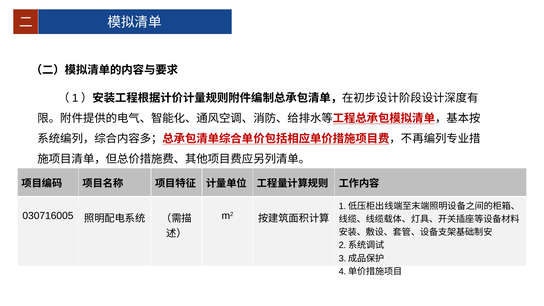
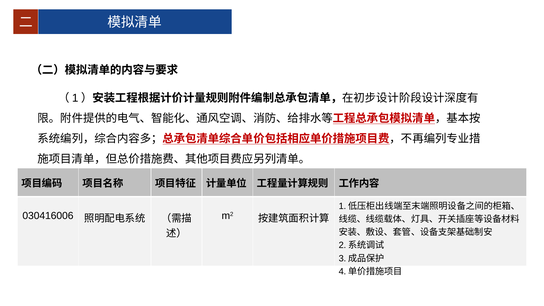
030716005: 030716005 -> 030416006 (48, 216)
